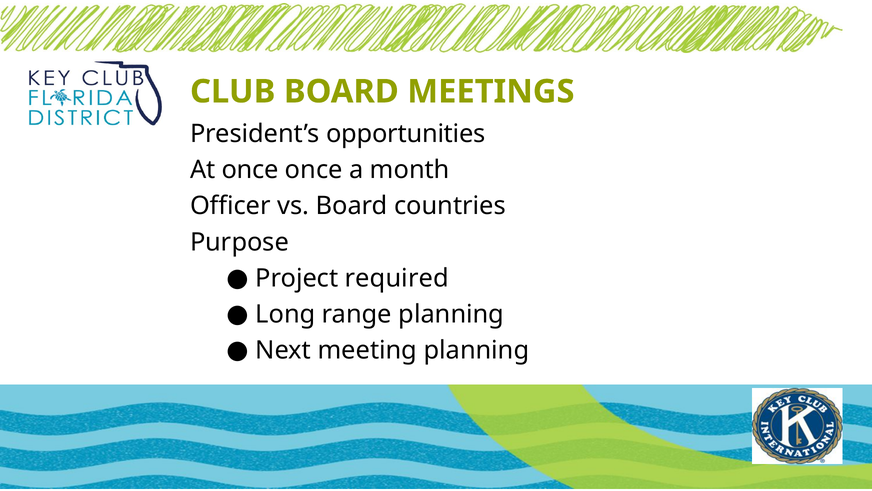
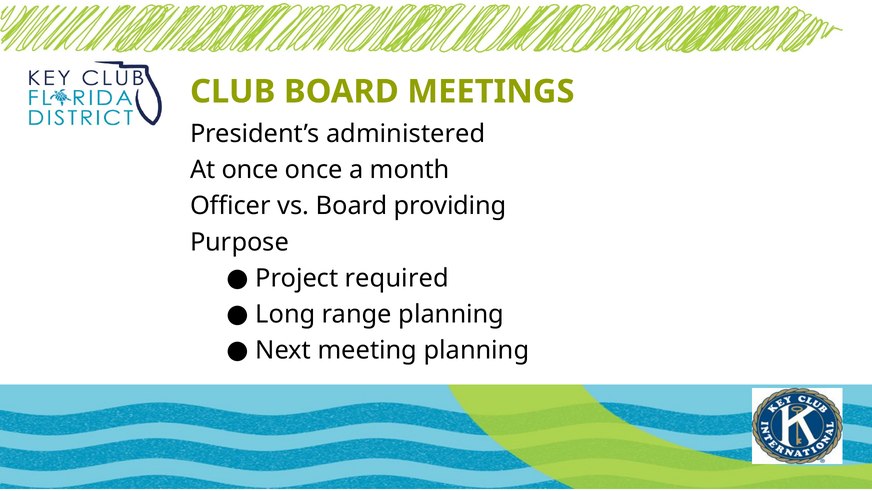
opportunities: opportunities -> administered (406, 134)
countries: countries -> providing (450, 206)
